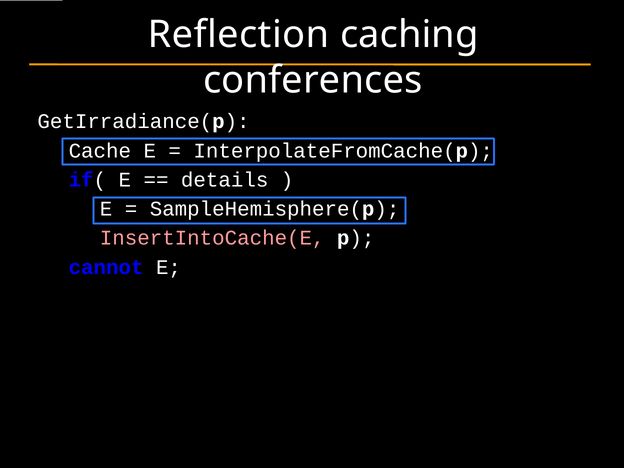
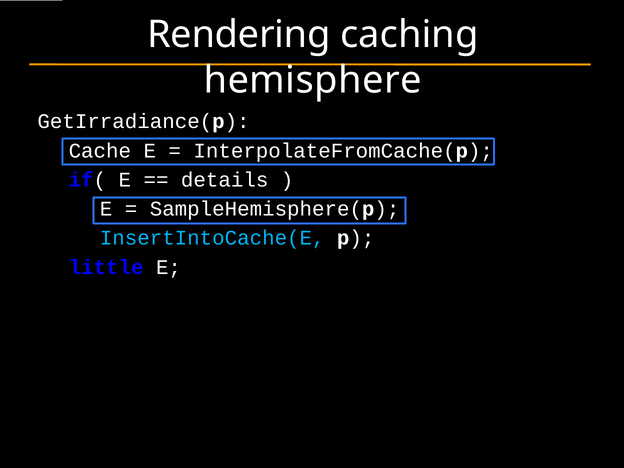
Reflection: Reflection -> Rendering (239, 35)
conferences: conferences -> hemisphere (313, 80)
InsertIntoCache(E colour: pink -> light blue (212, 238)
cannot: cannot -> little (106, 267)
